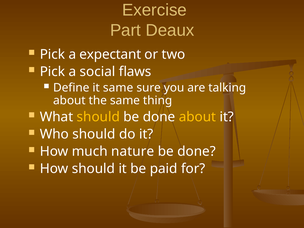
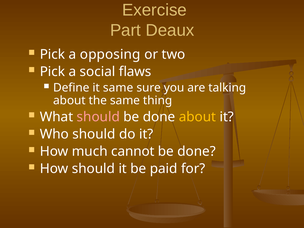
expectant: expectant -> opposing (110, 54)
should colour: yellow -> pink (98, 117)
nature: nature -> cannot (133, 151)
